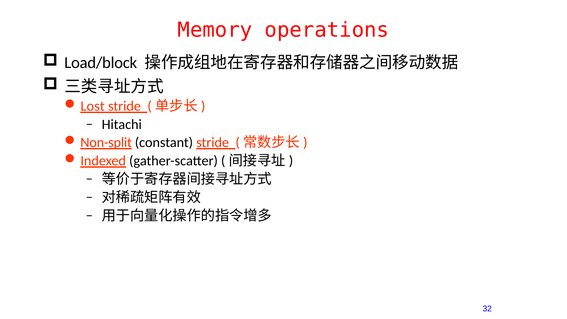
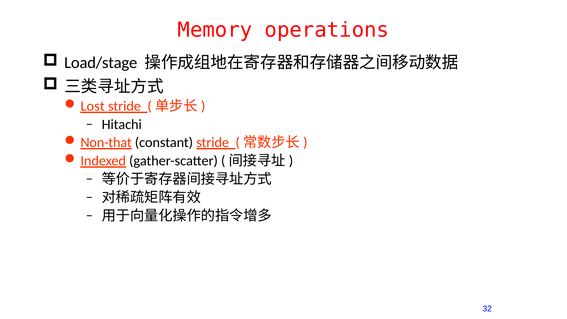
Load/block: Load/block -> Load/stage (101, 63)
Non-split: Non-split -> Non-that (106, 143)
